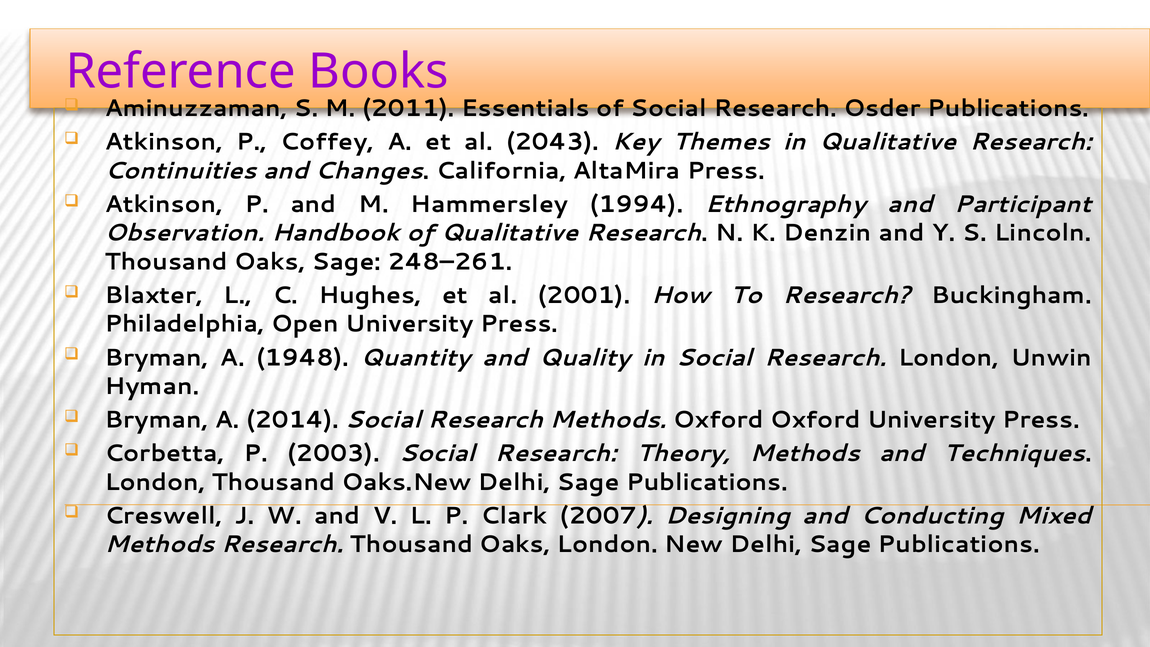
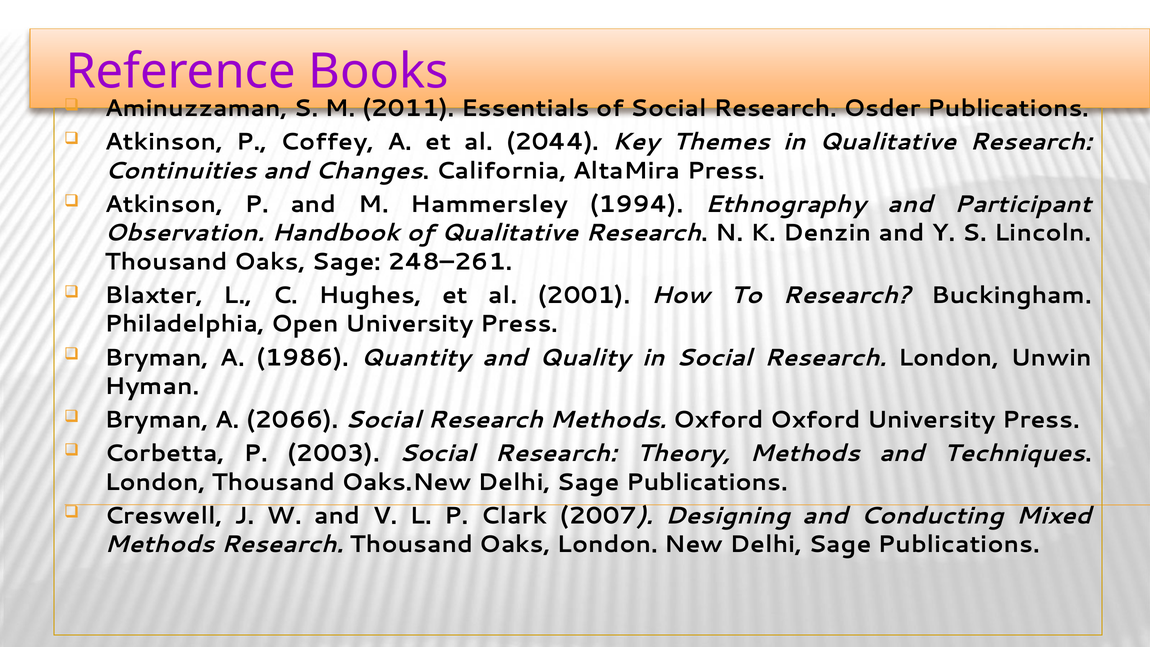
2043: 2043 -> 2044 (553, 142)
1948: 1948 -> 1986 (303, 358)
2014: 2014 -> 2066 (292, 420)
